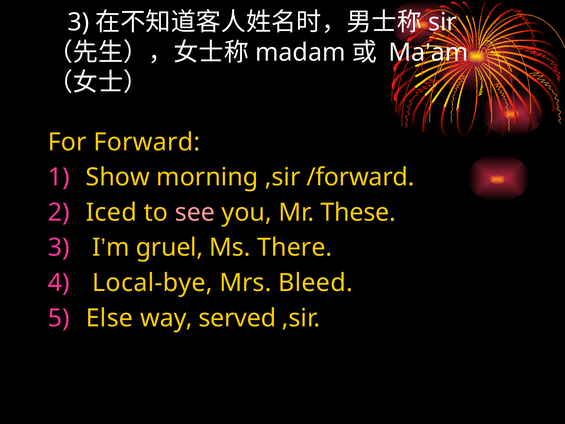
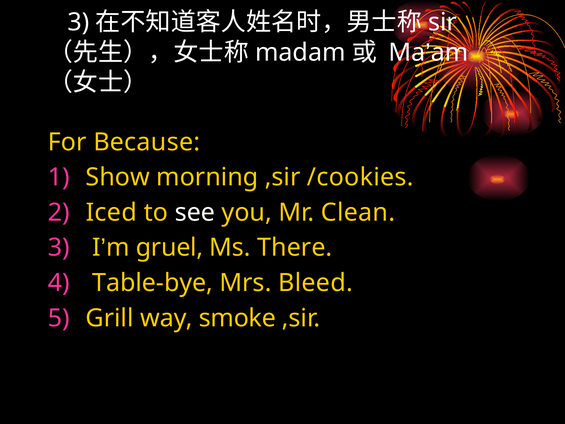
Forward: Forward -> Because (147, 142)
/forward: /forward -> /cookies (360, 177)
see colour: pink -> white (195, 212)
These: These -> Clean (358, 212)
Local-bye: Local-bye -> Table-bye (153, 283)
Else: Else -> Grill (110, 318)
served: served -> smoke (237, 318)
